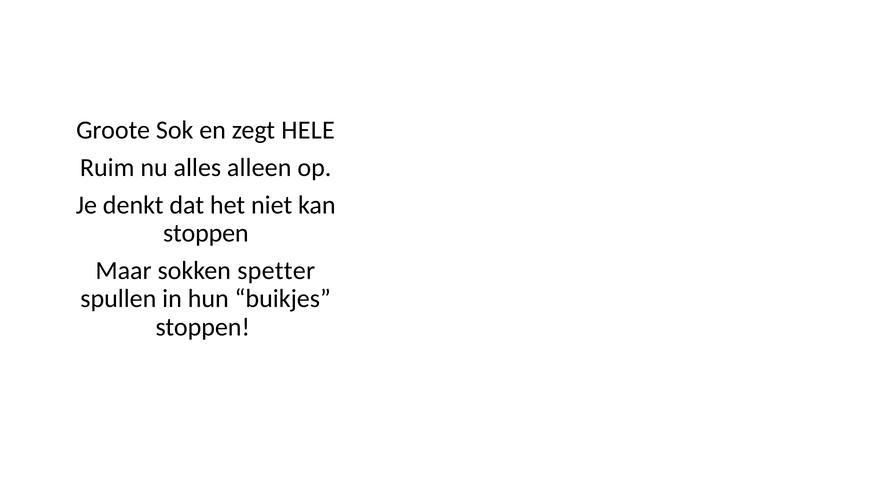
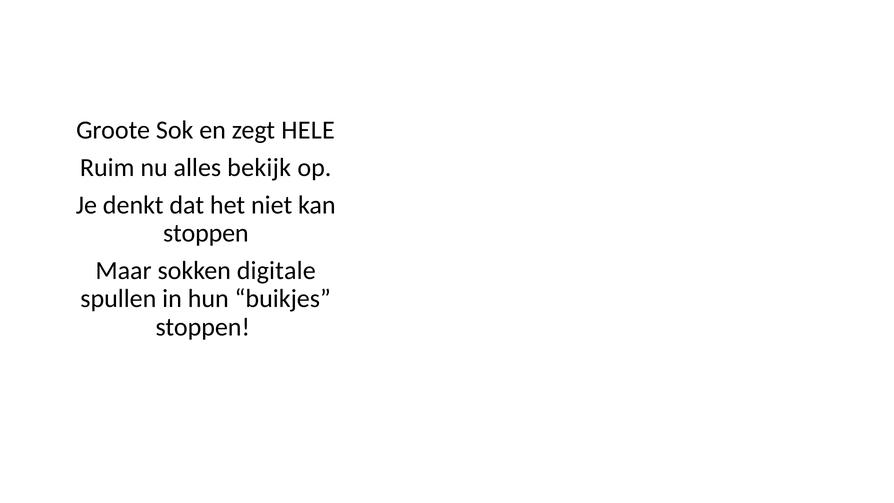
alleen: alleen -> bekijk (259, 168)
spetter: spetter -> digitale (276, 271)
